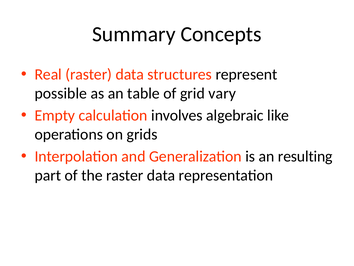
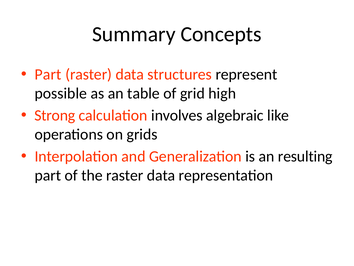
Real: Real -> Part (48, 74)
vary: vary -> high (222, 93)
Empty: Empty -> Strong (55, 115)
